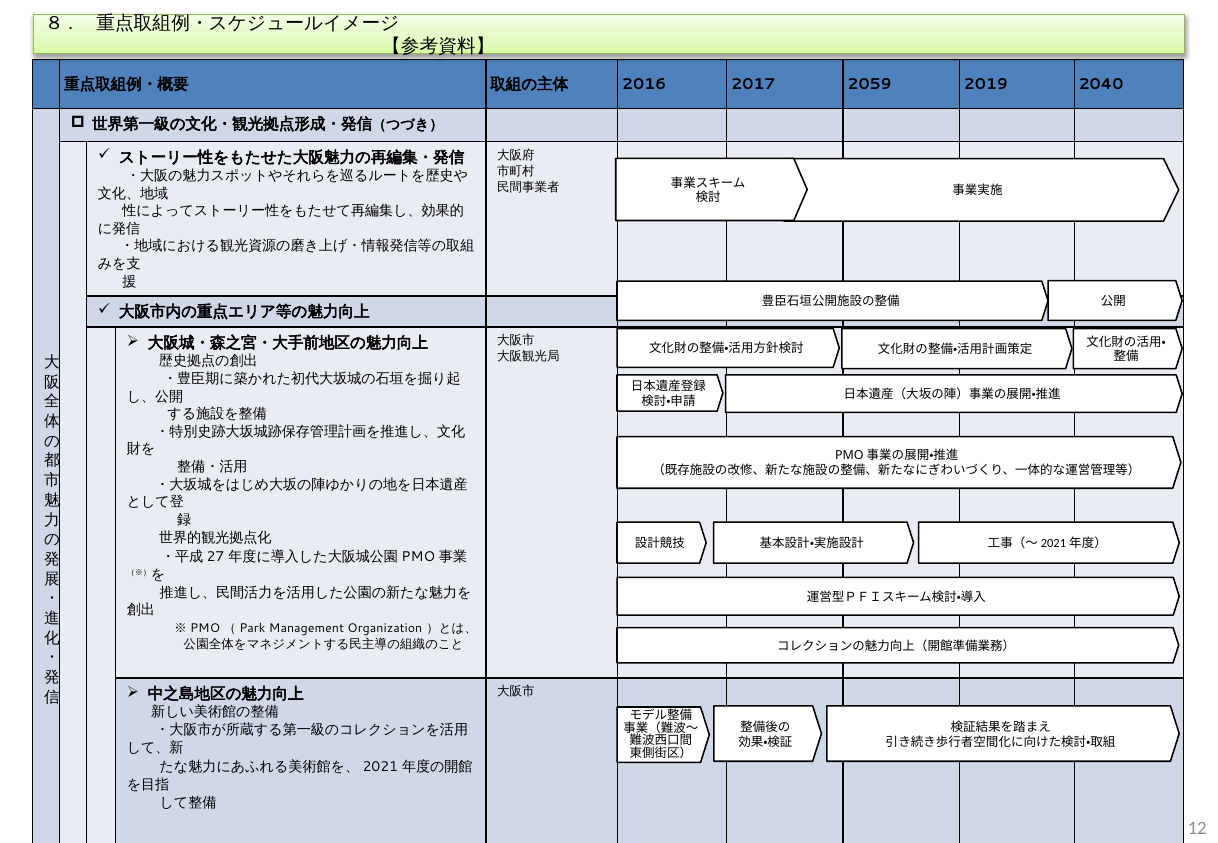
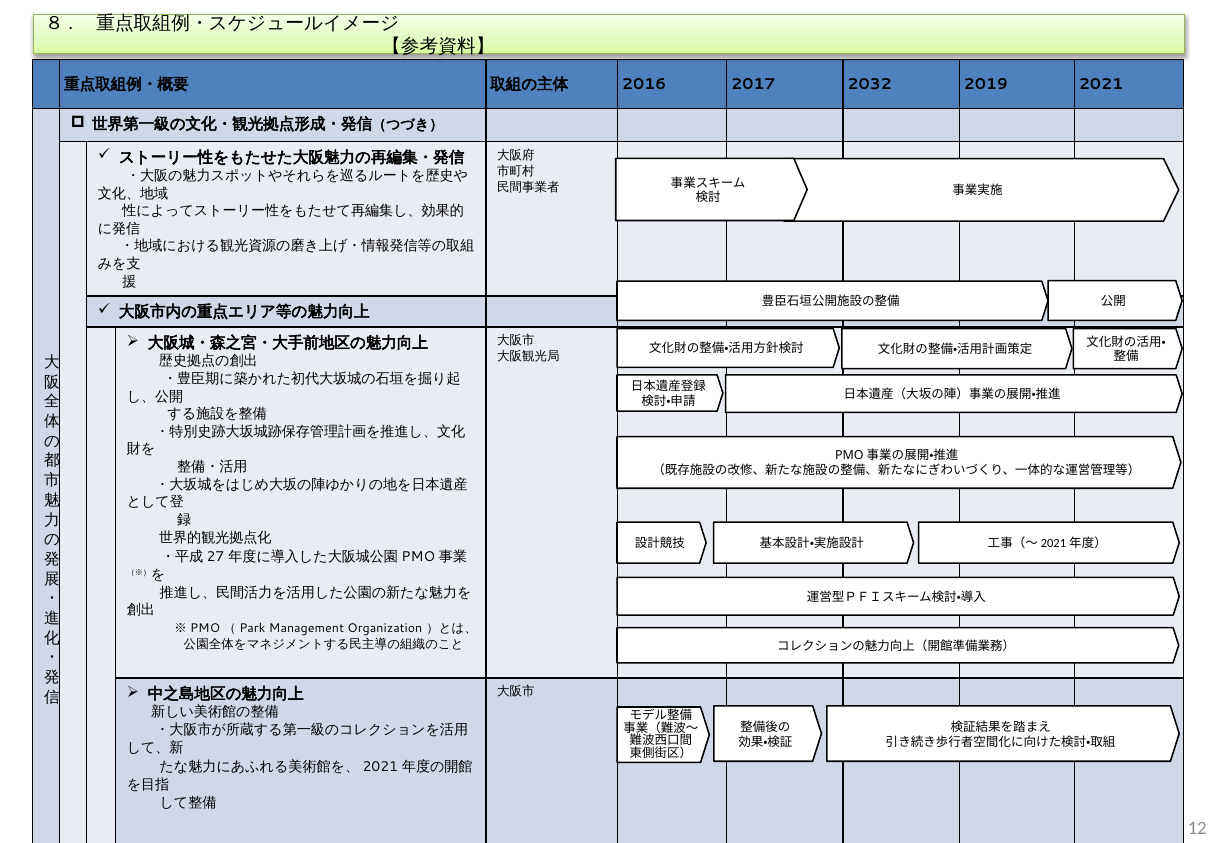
2059: 2059 -> 2032 (870, 85)
2040: 2040 -> 2021 (1101, 85)
